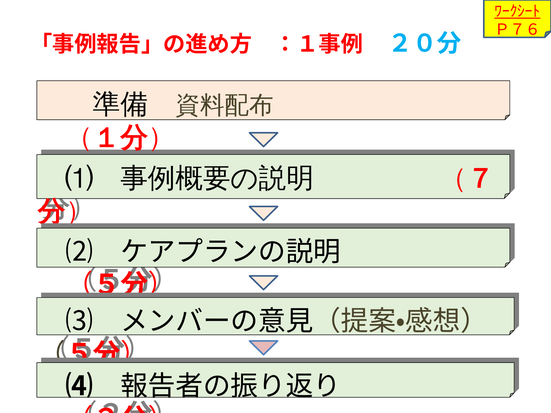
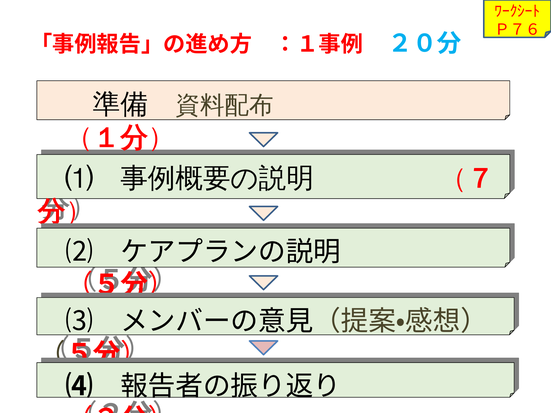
ﾜｰｸｼｰﾄ underline: present -> none (517, 11)
